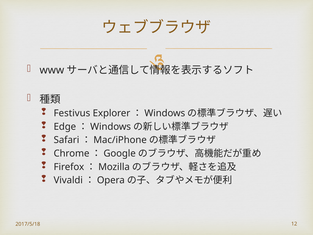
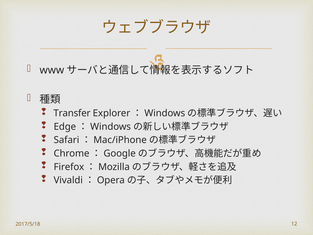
Festivus: Festivus -> Transfer (72, 113)
